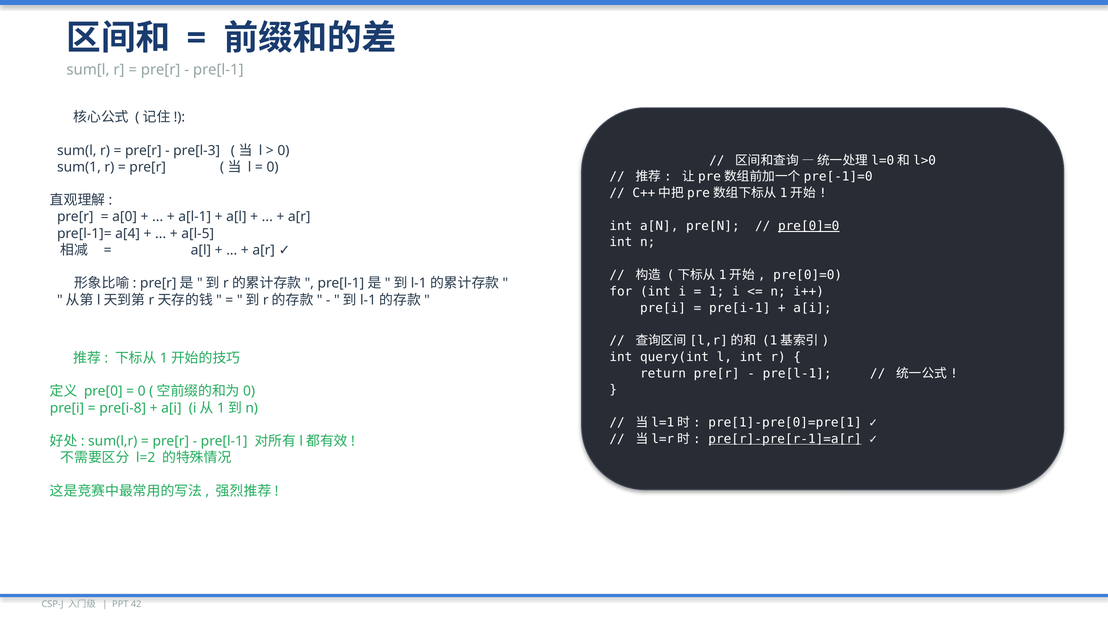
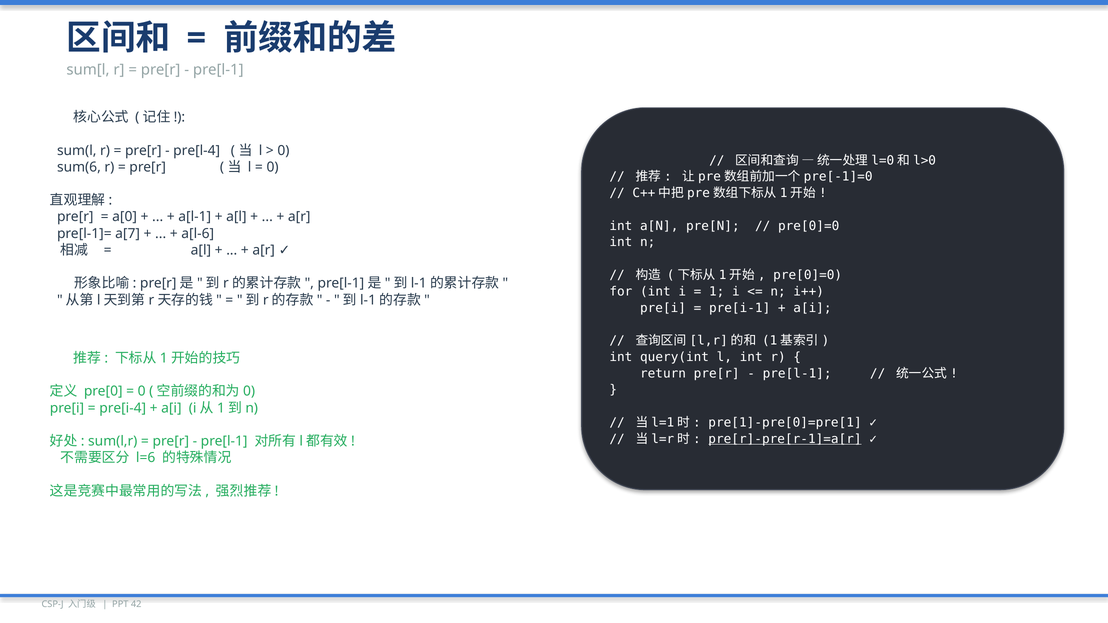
pre[l-3: pre[l-3 -> pre[l-4 (197, 151)
sum(1: sum(1 -> sum(6 (79, 167)
pre[0]=0 underline: present -> none (809, 226)
a[4: a[4 -> a[7 (128, 234)
a[l-5: a[l-5 -> a[l-6 (198, 234)
pre[i-8: pre[i-8 -> pre[i-4 (123, 408)
l=2: l=2 -> l=6 (146, 458)
